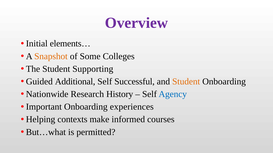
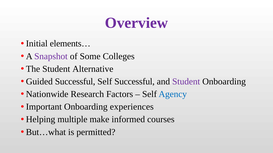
Snapshot colour: orange -> purple (51, 56)
Supporting: Supporting -> Alternative (93, 69)
Guided Additional: Additional -> Successful (75, 82)
Student colour: orange -> purple (186, 82)
History: History -> Factors (120, 94)
contexts: contexts -> multiple (72, 120)
